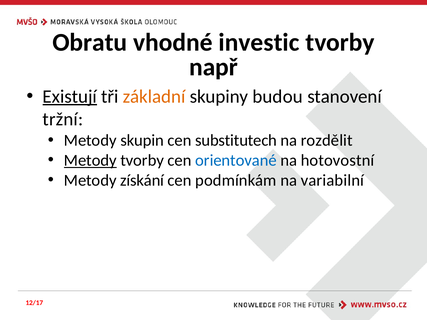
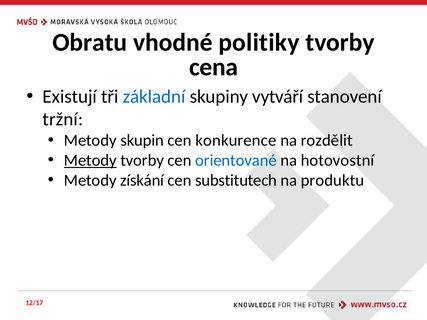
investic: investic -> politiky (259, 43)
např: např -> cena (214, 67)
Existují underline: present -> none (70, 97)
základní colour: orange -> blue (154, 97)
budou: budou -> vytváří (278, 97)
substitutech: substitutech -> konkurence (236, 141)
podmínkám: podmínkám -> substitutech (236, 180)
variabilní: variabilní -> produktu (332, 180)
